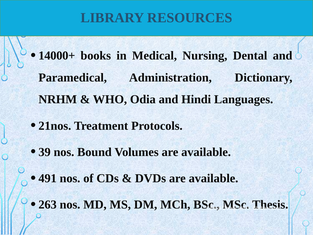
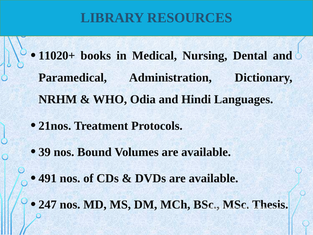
14000+: 14000+ -> 11020+ (57, 56)
263: 263 -> 247 (48, 204)
